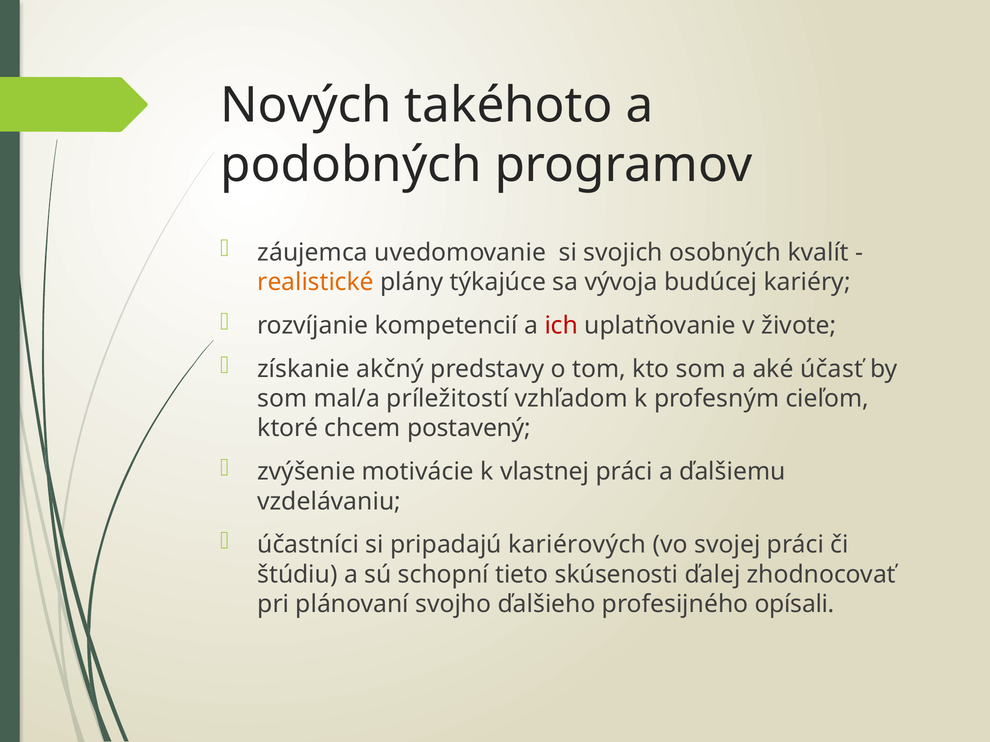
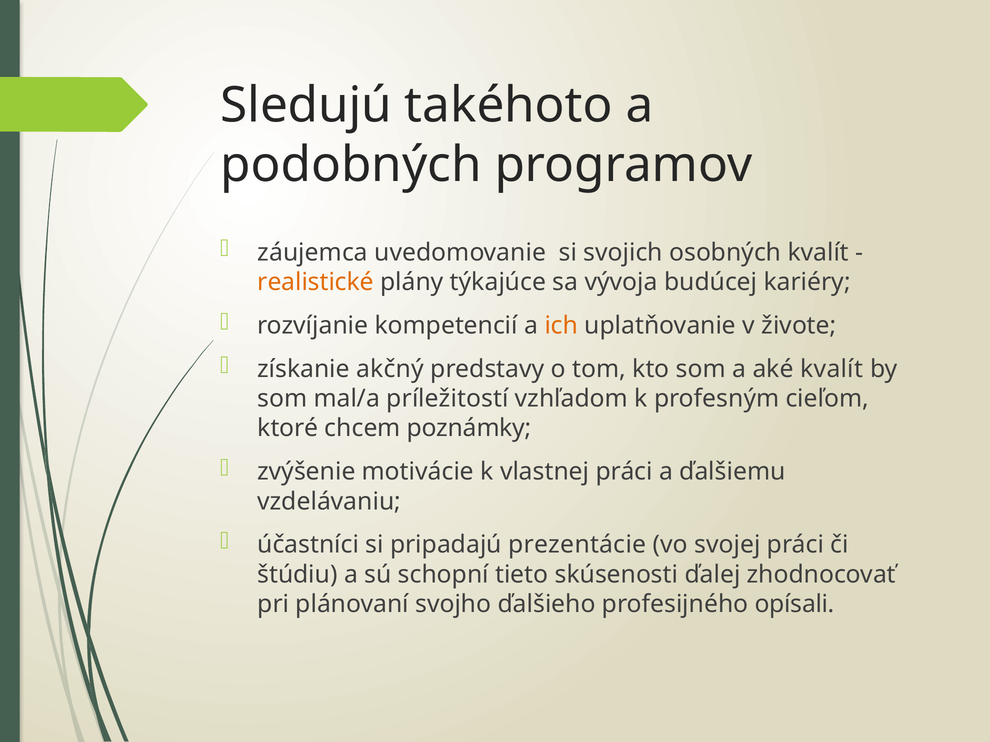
Nových: Nových -> Sledujú (306, 106)
ich colour: red -> orange (561, 326)
aké účasť: účasť -> kvalít (832, 369)
postavený: postavený -> poznámky (469, 429)
kariérových: kariérových -> prezentácie (577, 545)
